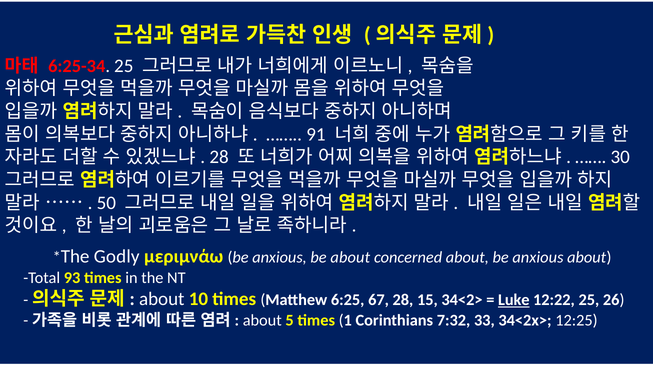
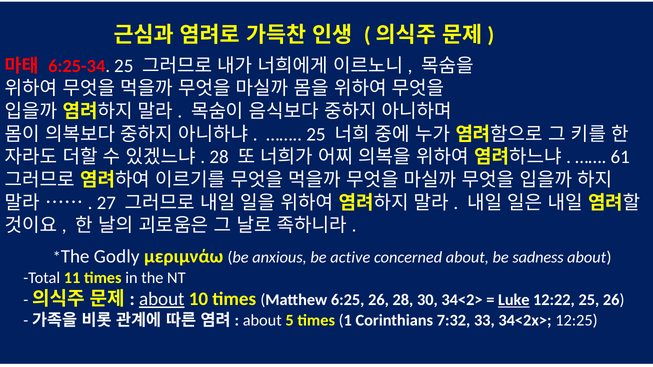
91: 91 -> 25 (316, 134)
30: 30 -> 61 (620, 157)
50: 50 -> 27 (106, 203)
be about: about -> active (350, 258)
about be anxious: anxious -> sadness (538, 258)
93: 93 -> 11 (72, 278)
about underline: none -> present (162, 299)
6:25 67: 67 -> 26 (378, 300)
15: 15 -> 30 (427, 300)
